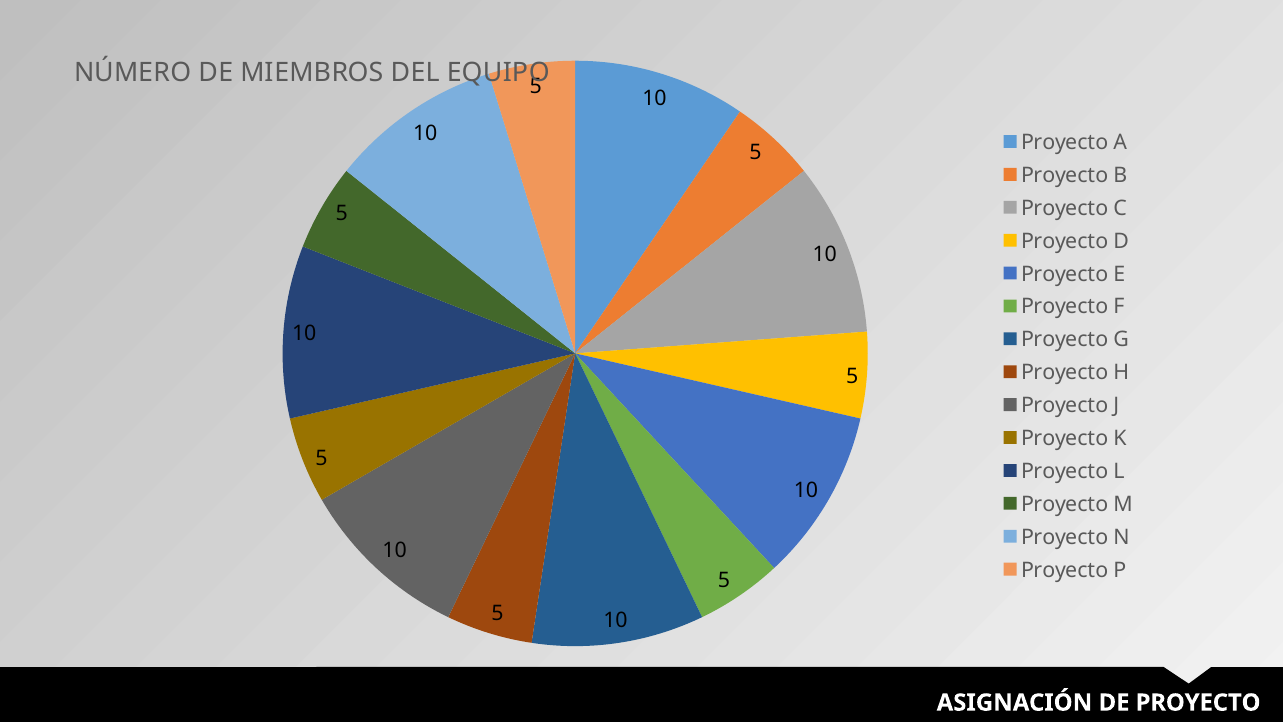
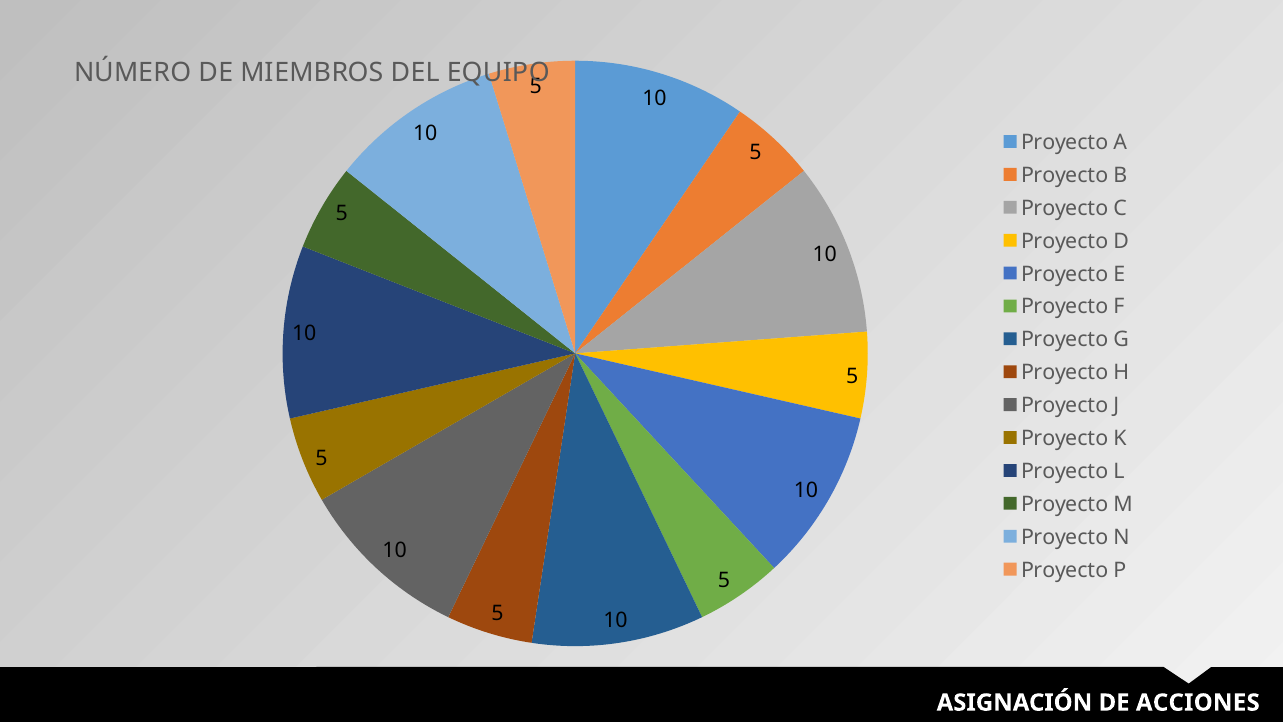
DE PROYECTO: PROYECTO -> ACCIONES (1198, 702)
